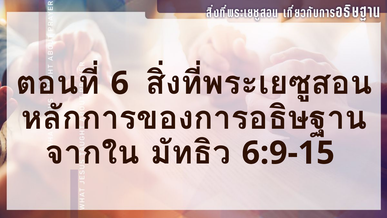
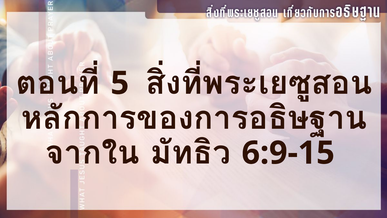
6: 6 -> 5 (120, 83)
